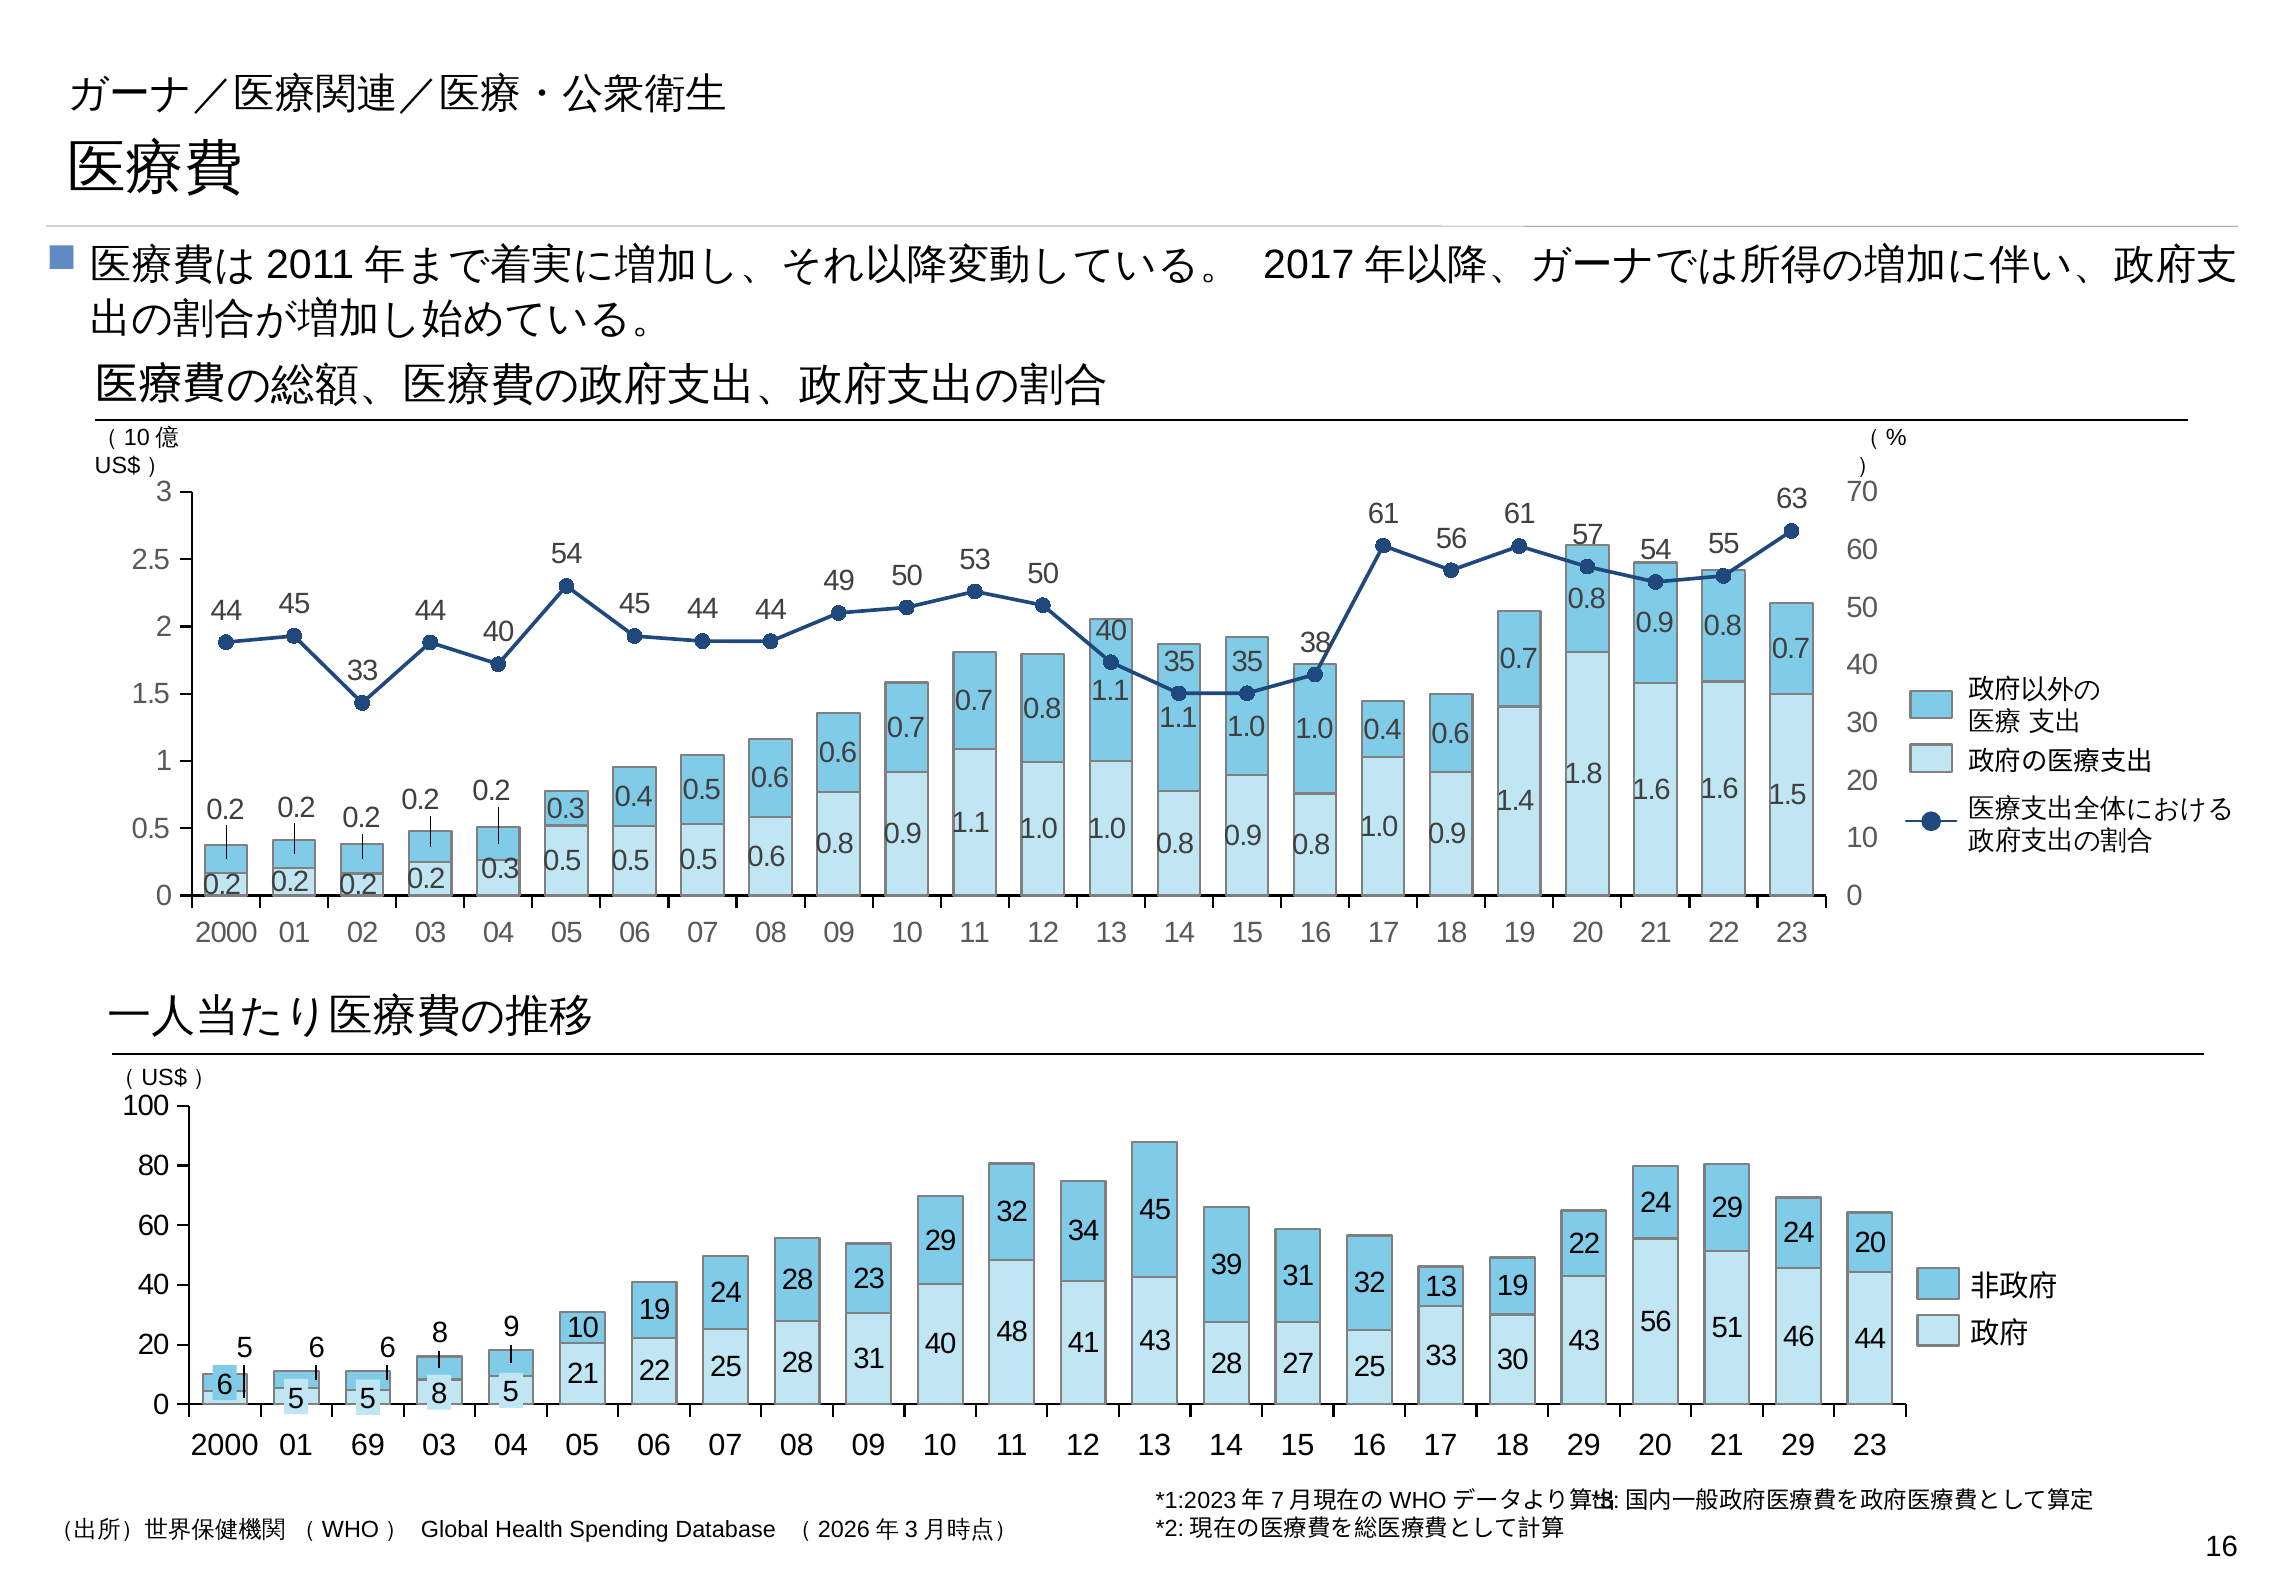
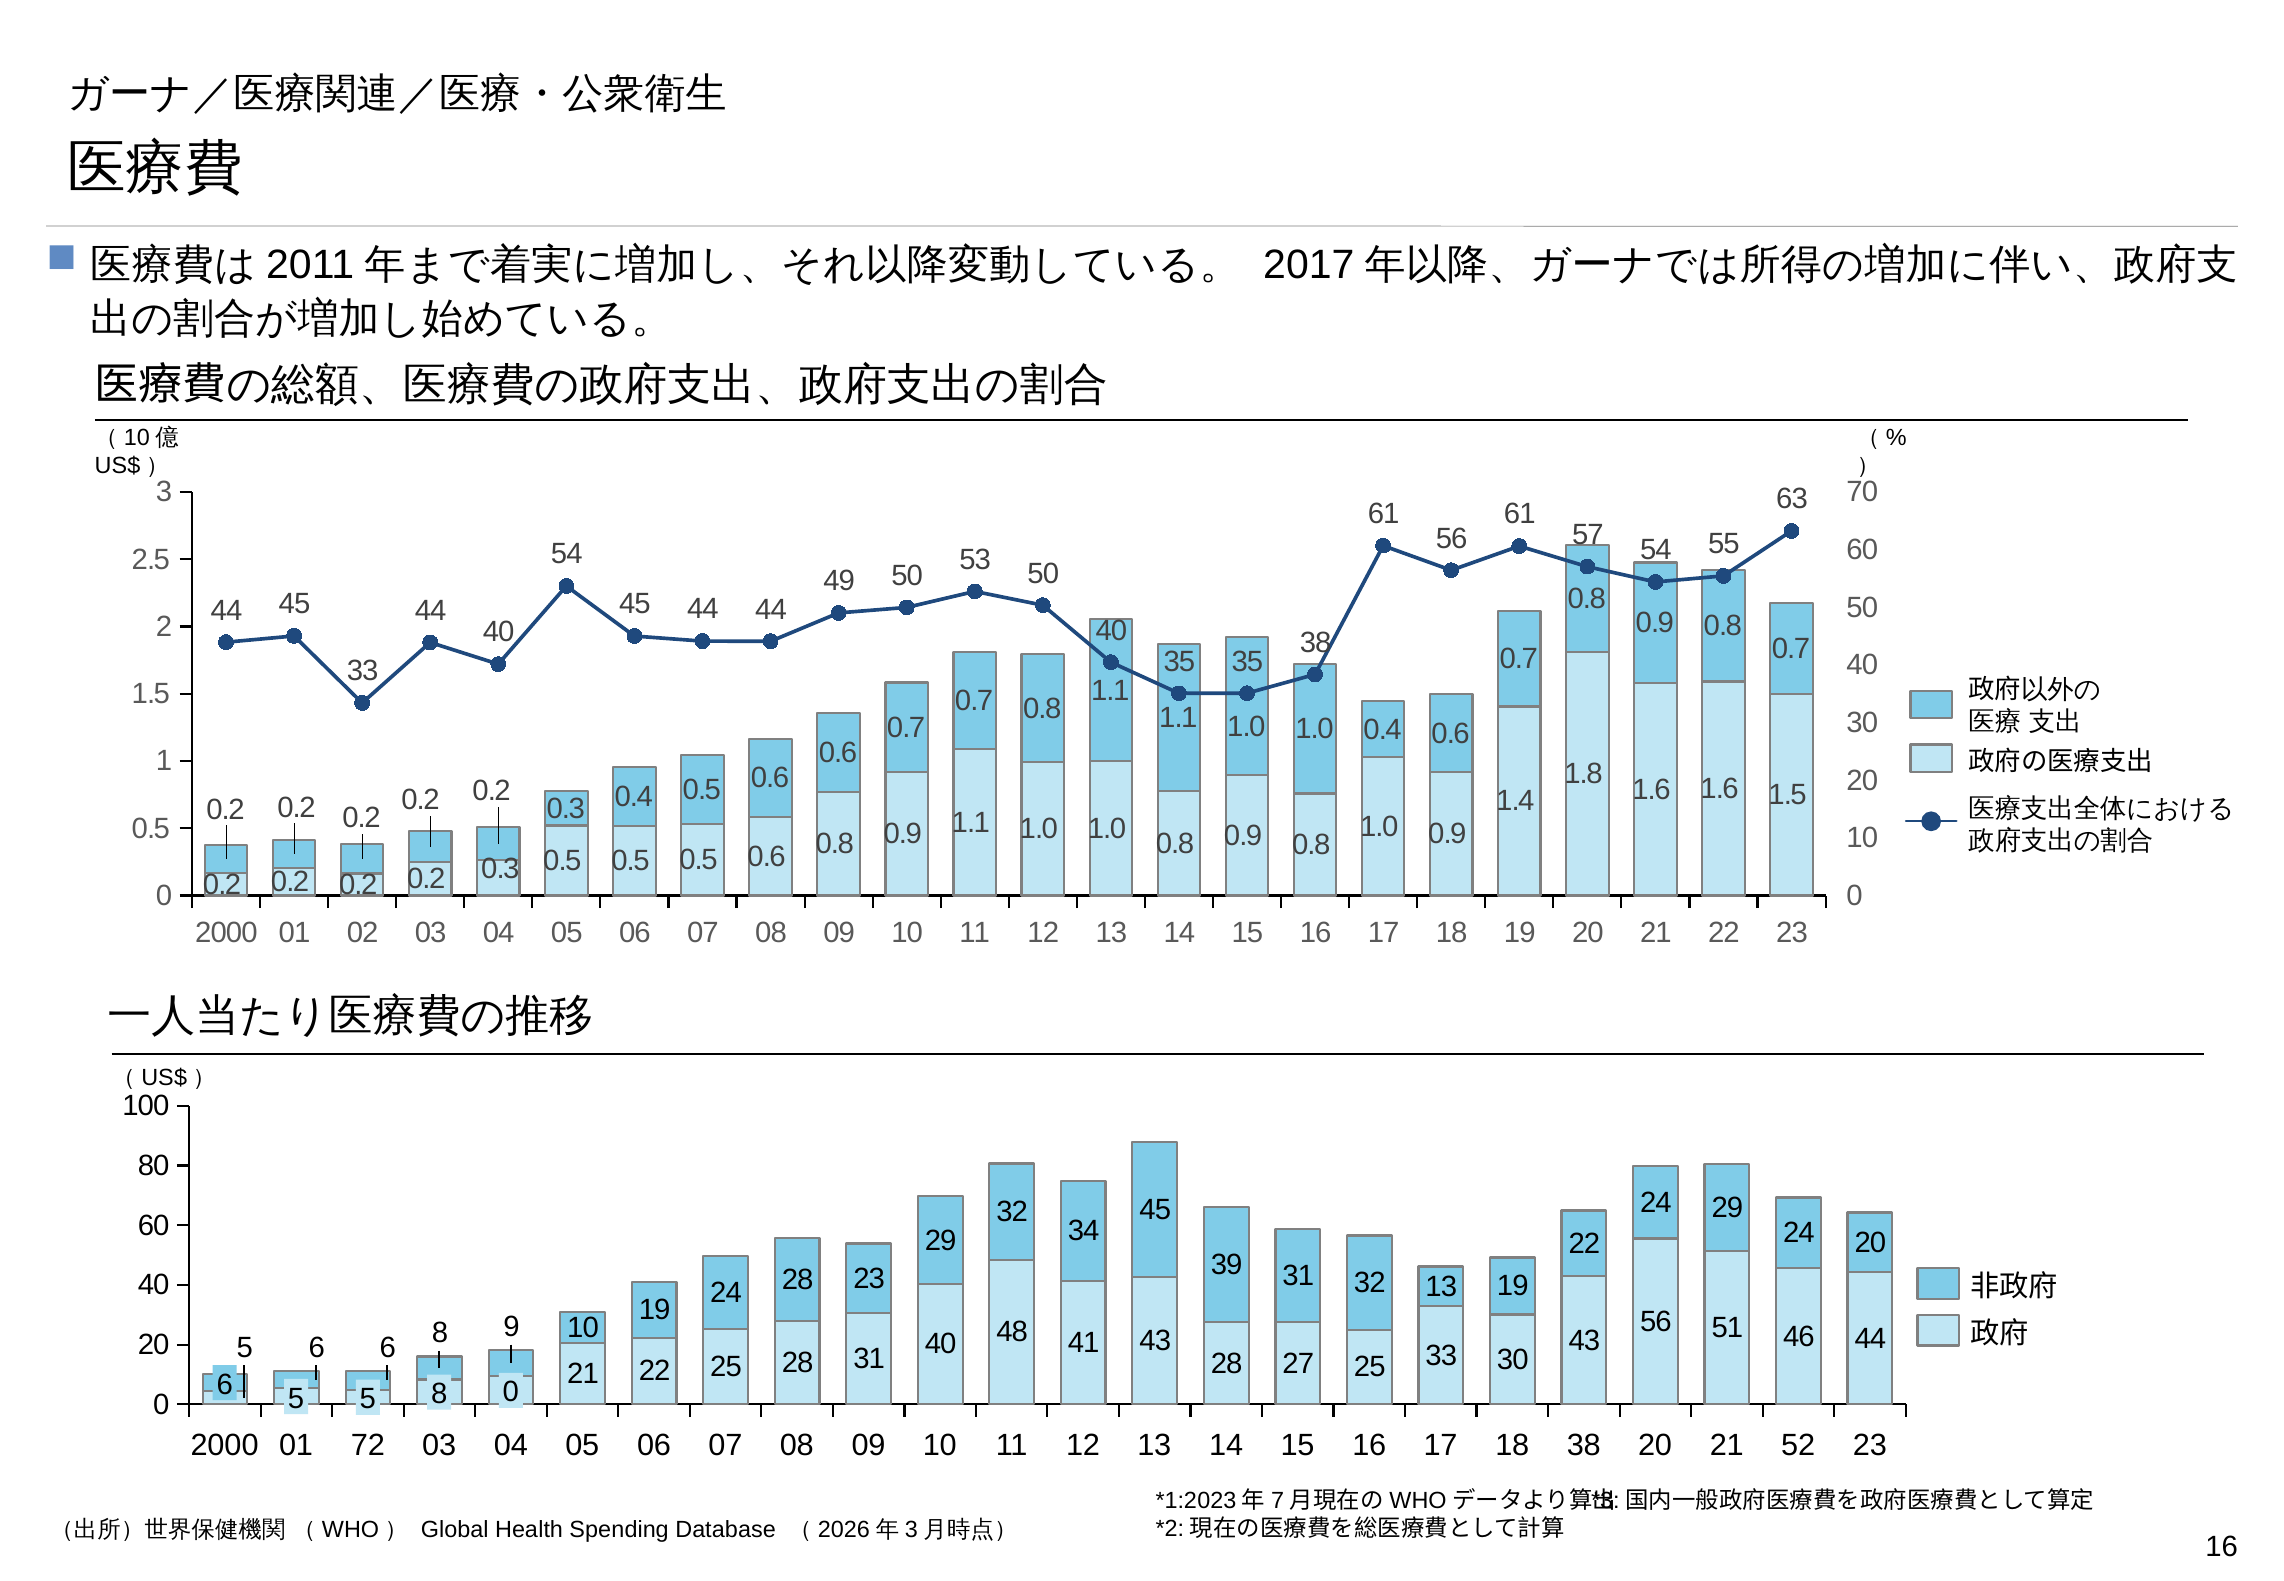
8 5: 5 -> 0 (511, 1393)
69: 69 -> 72 (368, 1446)
18 29: 29 -> 38 (1584, 1446)
21 29: 29 -> 52 (1798, 1446)
